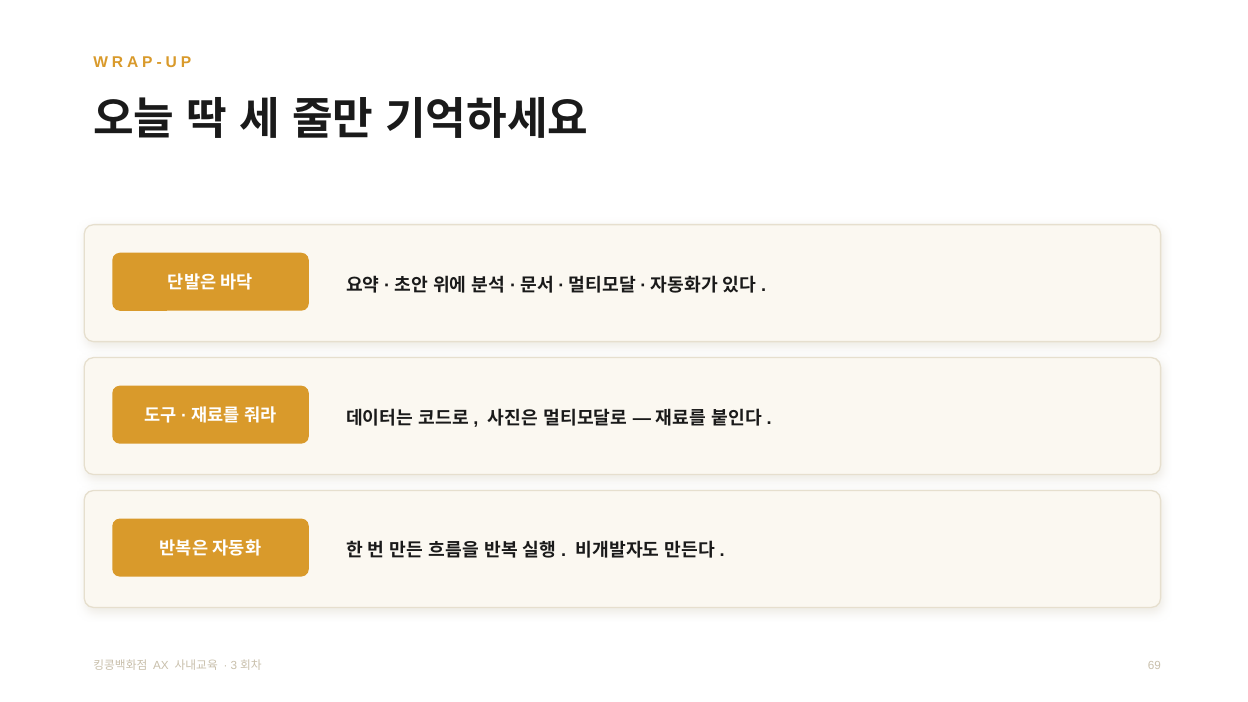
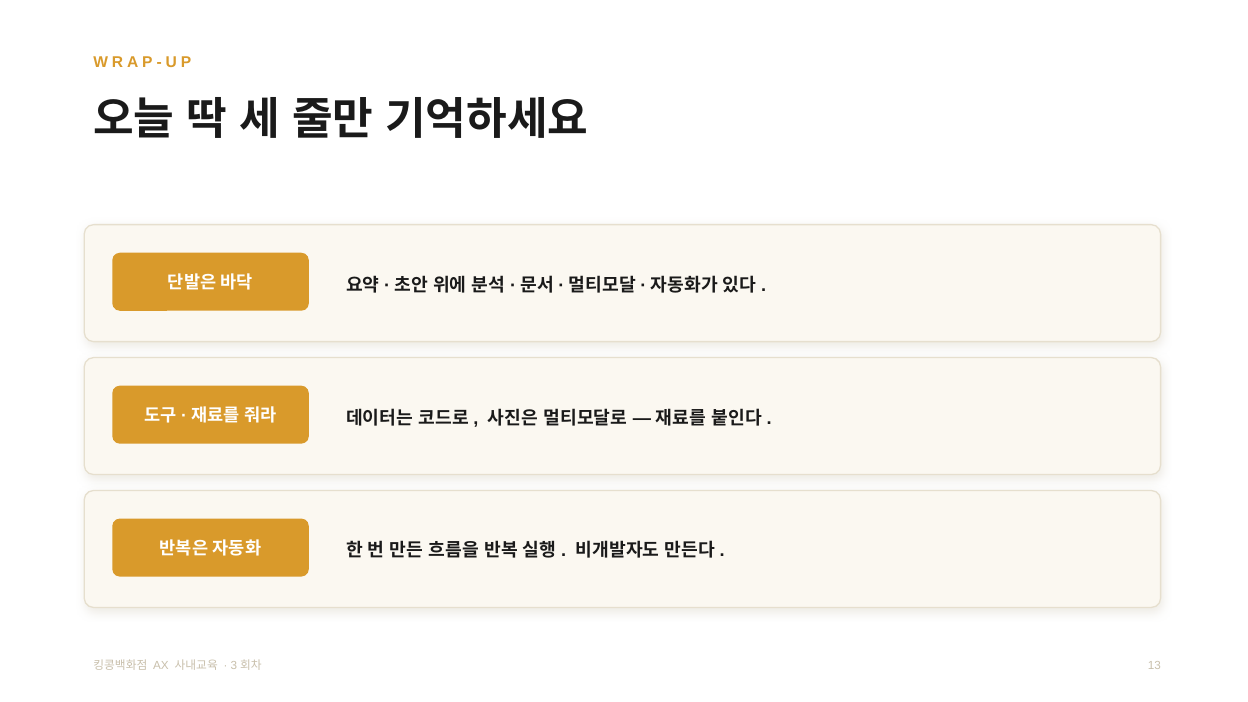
69: 69 -> 13 (1154, 665)
